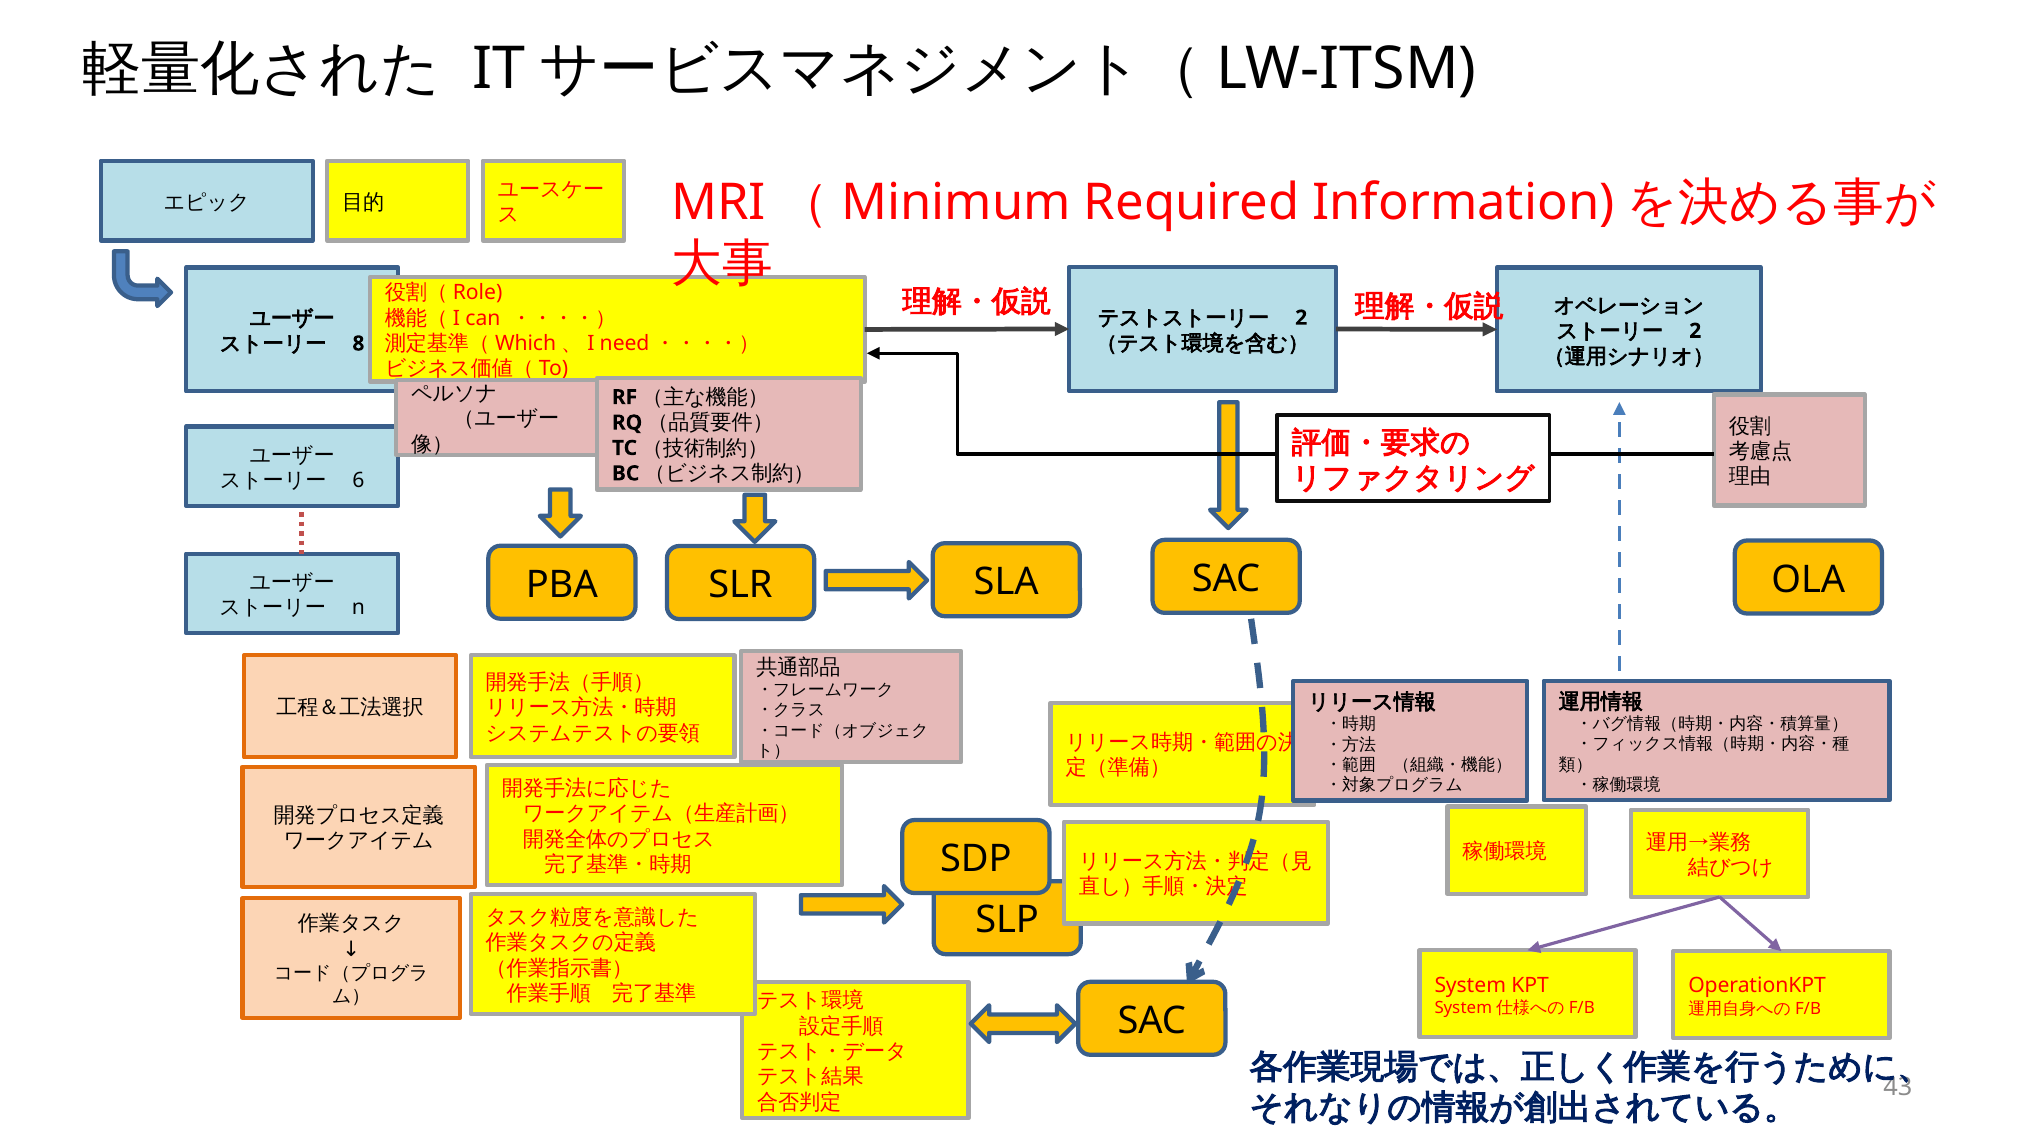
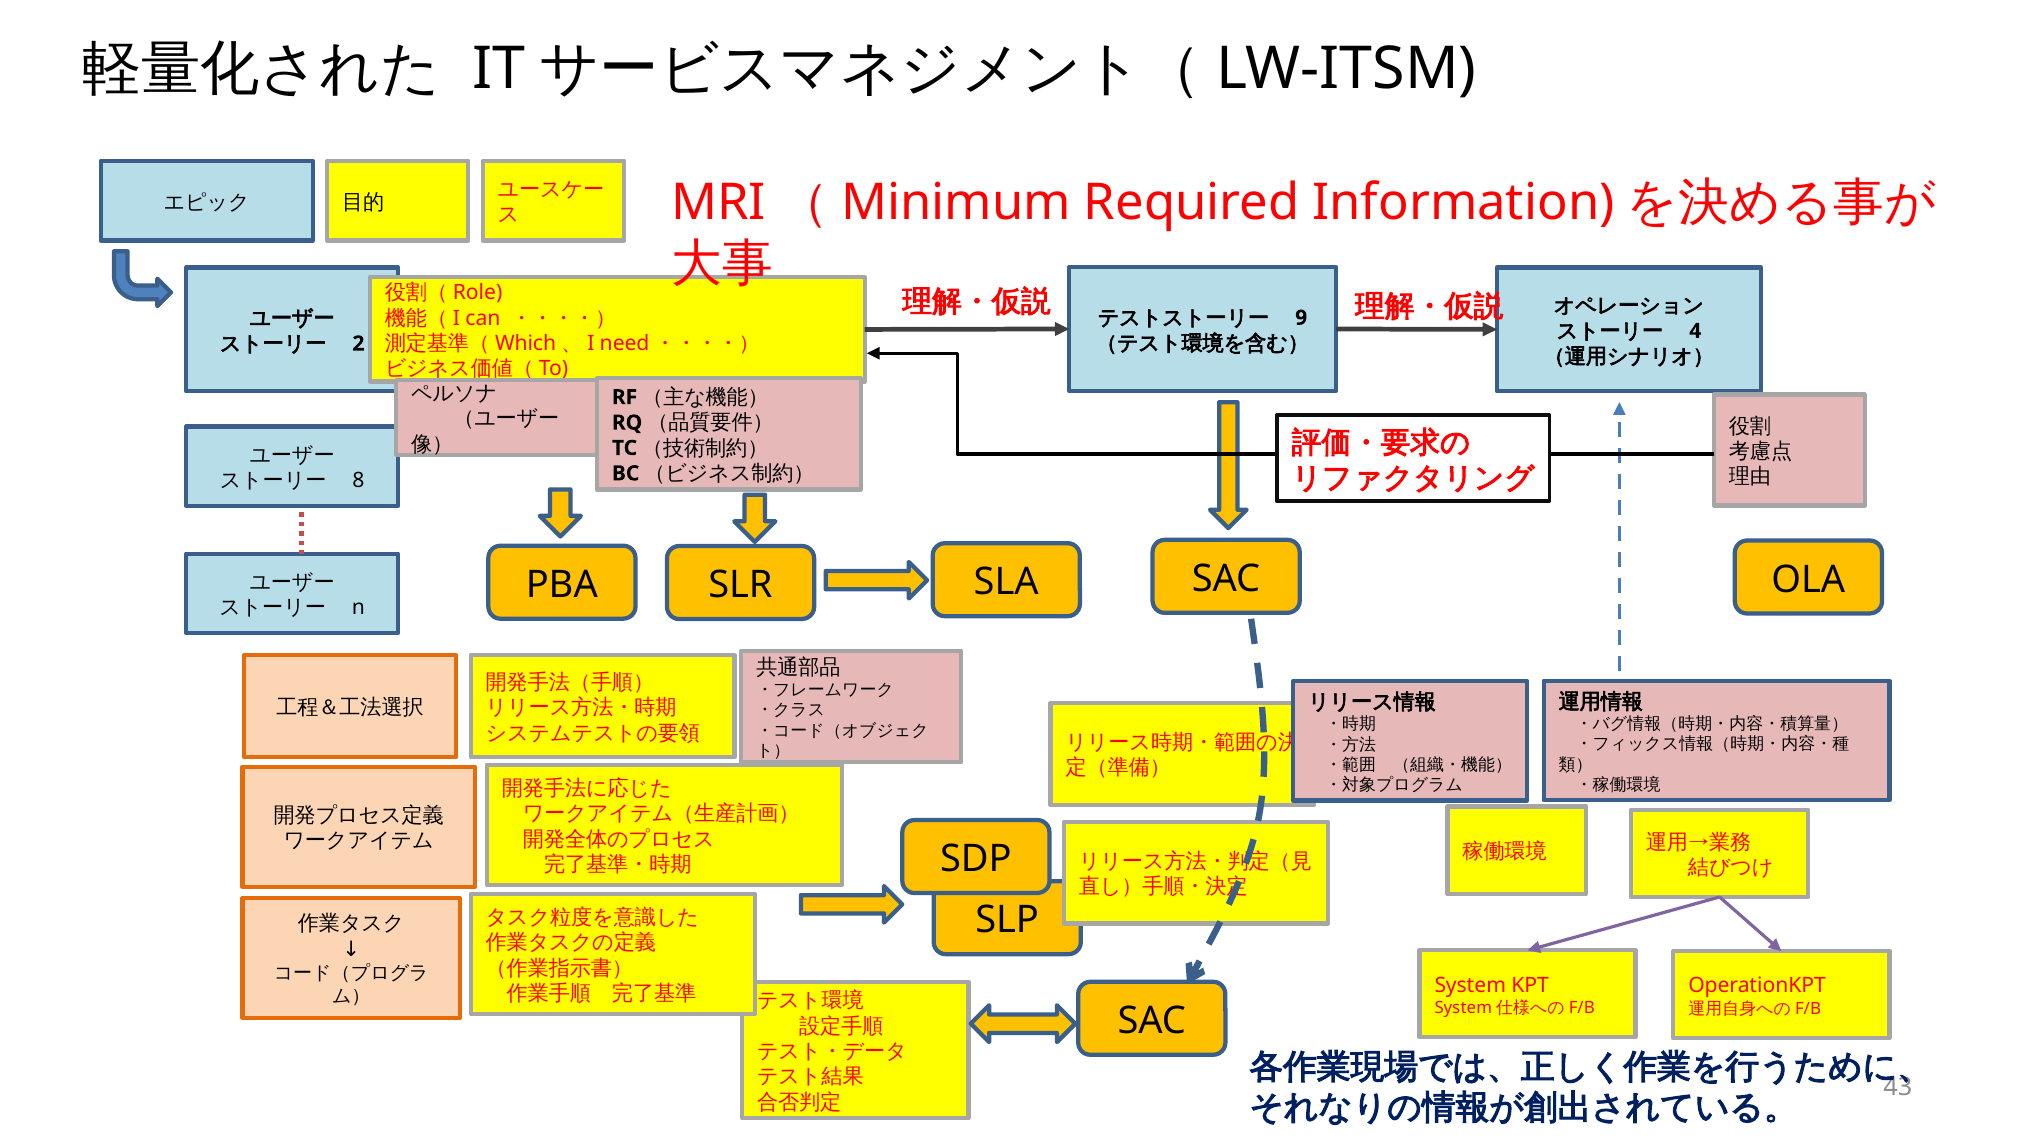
2: 2 -> 9 (1301, 318)
2: 2 -> 4 (1695, 331)
8: 8 -> 2 (358, 344)
6: 6 -> 8 (358, 481)
